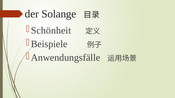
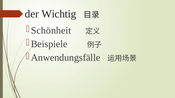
Solange: Solange -> Wichtig (59, 14)
